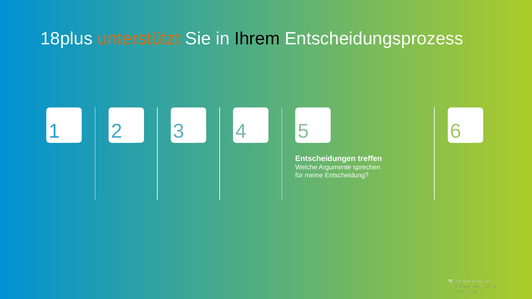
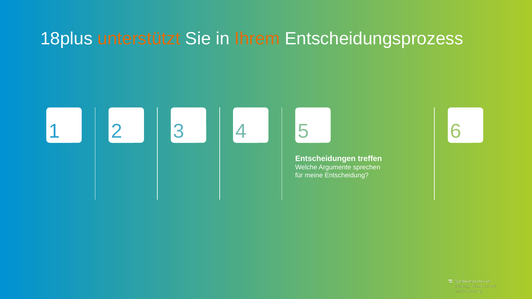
Ihrem colour: black -> orange (257, 39)
